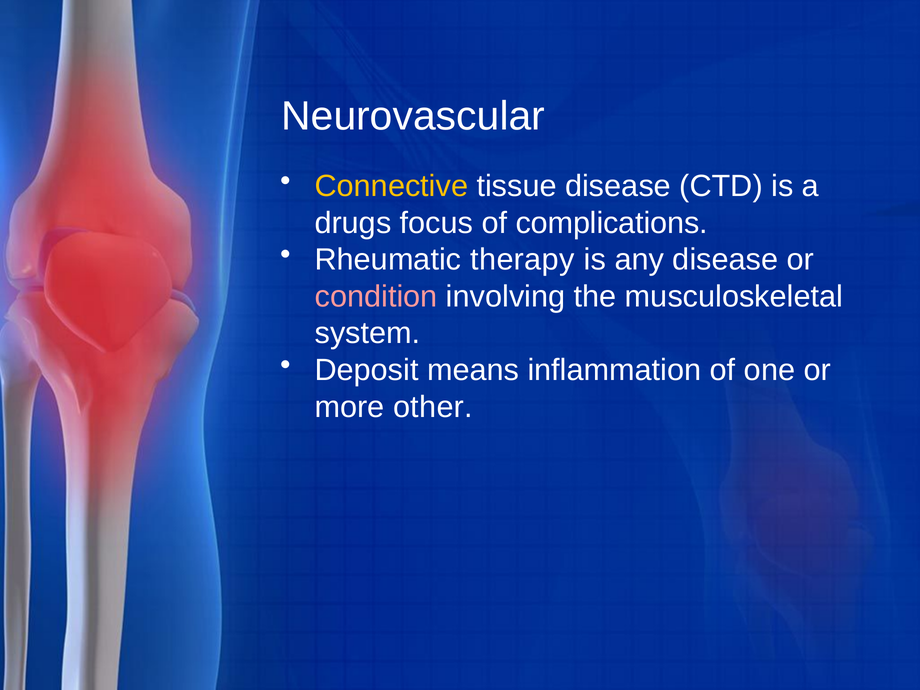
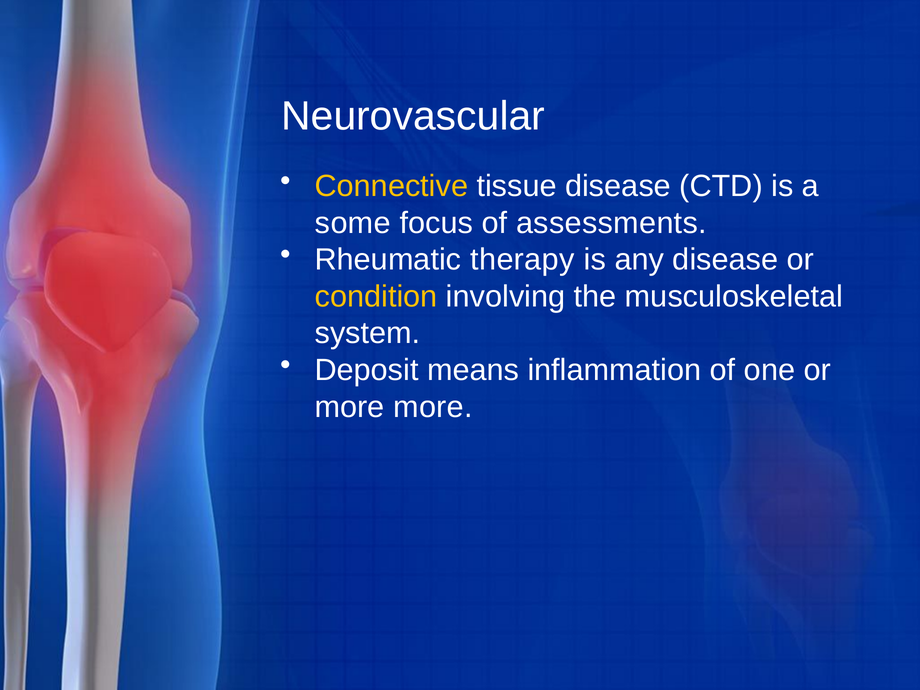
drugs: drugs -> some (353, 223)
complications: complications -> assessments (611, 223)
condition colour: pink -> yellow (376, 297)
more other: other -> more (433, 407)
